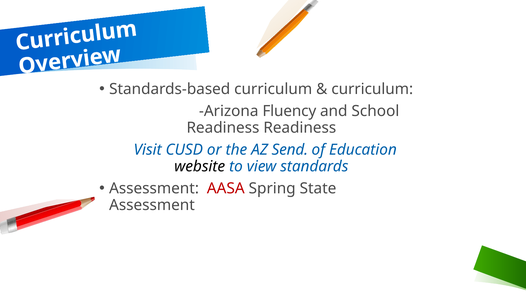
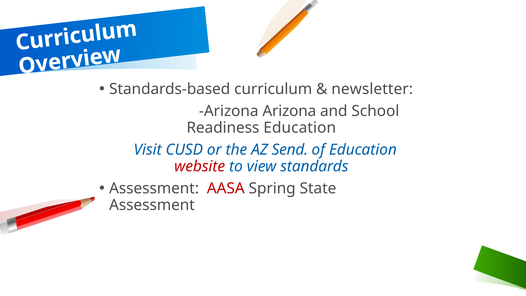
curriculum: curriculum -> newsletter (372, 89)
Arizona Fluency: Fluency -> Arizona (289, 111)
Readiness Readiness: Readiness -> Education (300, 128)
website colour: black -> red (200, 166)
